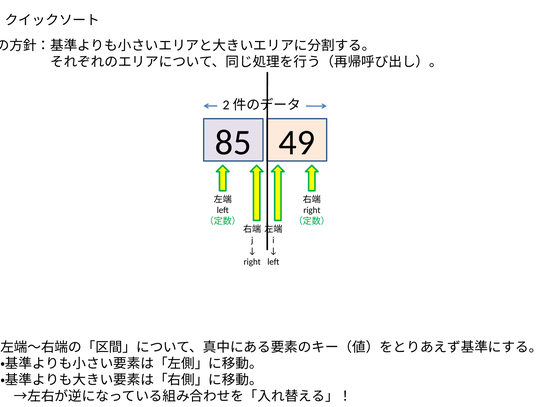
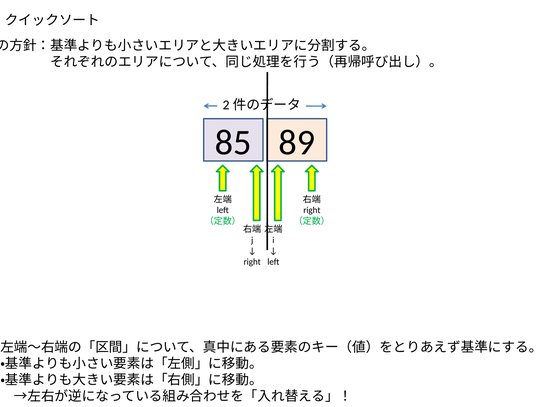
49: 49 -> 89 (297, 142)
